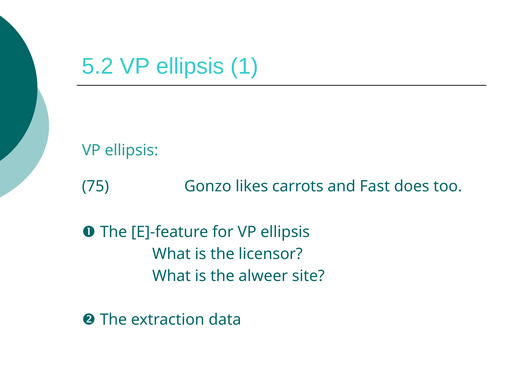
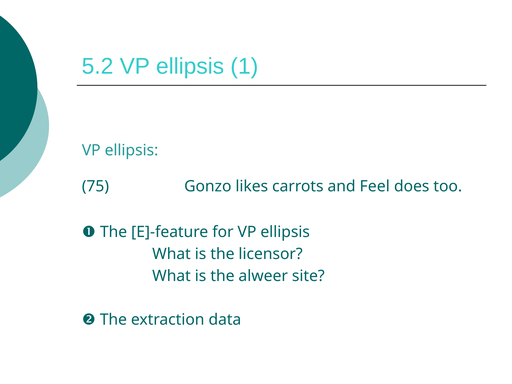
Fast: Fast -> Feel (375, 186)
